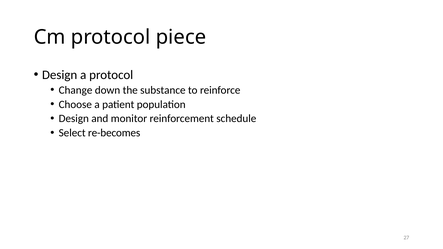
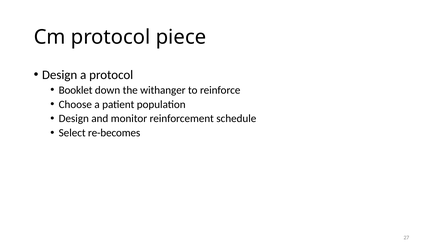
Change: Change -> Booklet (76, 90)
substance: substance -> withanger (163, 90)
